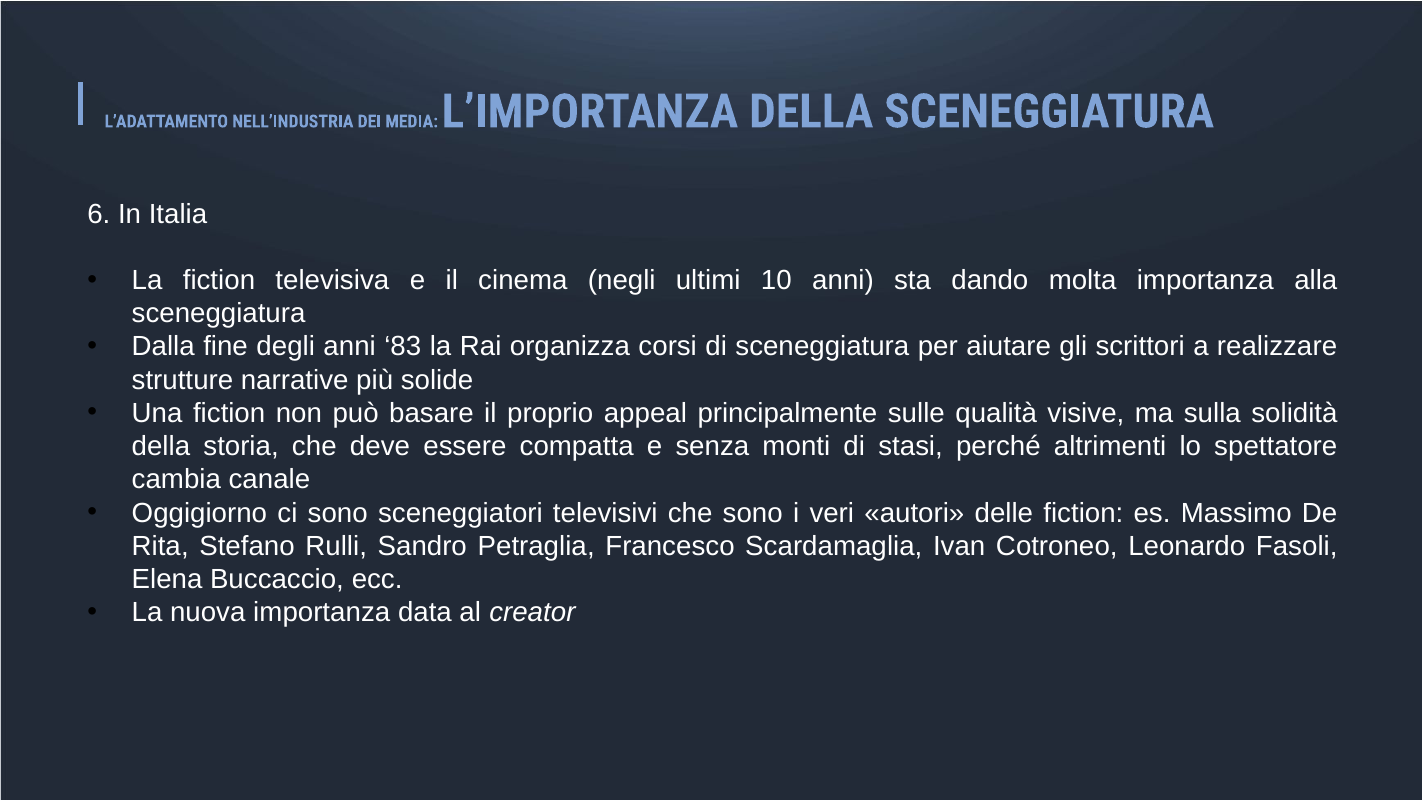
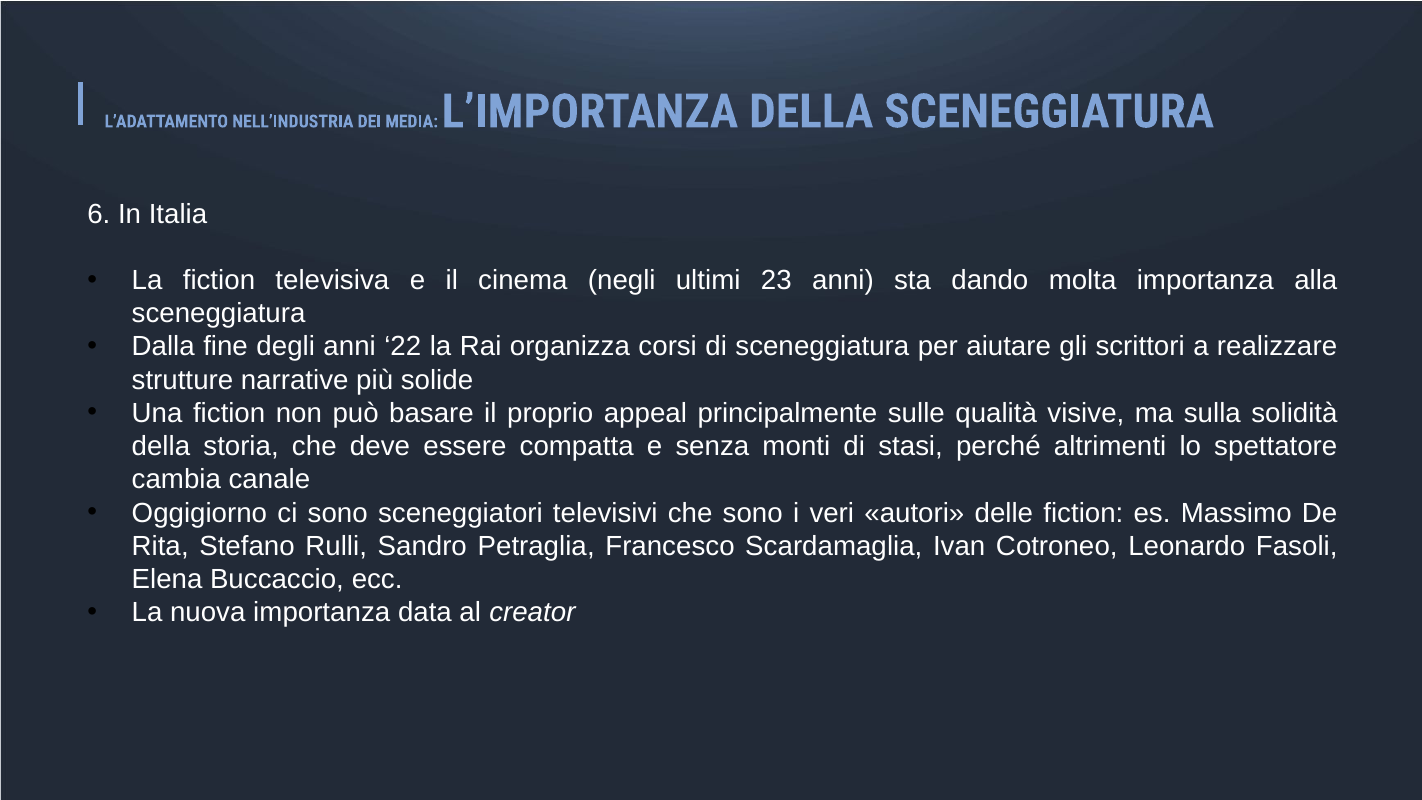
10: 10 -> 23 (776, 280)
83: 83 -> 22 (403, 347)
